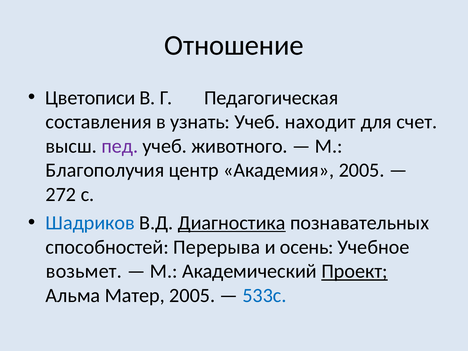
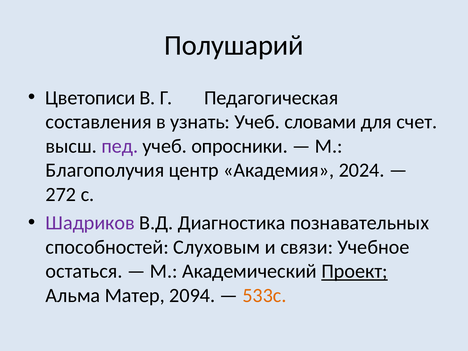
Отношение: Отношение -> Полушарий (234, 45)
находит: находит -> словами (320, 122)
животного: животного -> опросники (240, 146)
Академия 2005: 2005 -> 2024 (362, 170)
Шадриков colour: blue -> purple (90, 223)
Диагностика underline: present -> none (232, 223)
Перерыва: Перерыва -> Слуховым (217, 247)
осень: осень -> связи (307, 247)
возьмет: возьмет -> остаться (84, 271)
Матер 2005: 2005 -> 2094 (192, 295)
533с colour: blue -> orange (265, 295)
